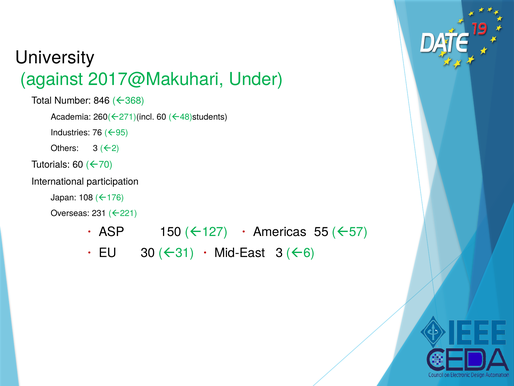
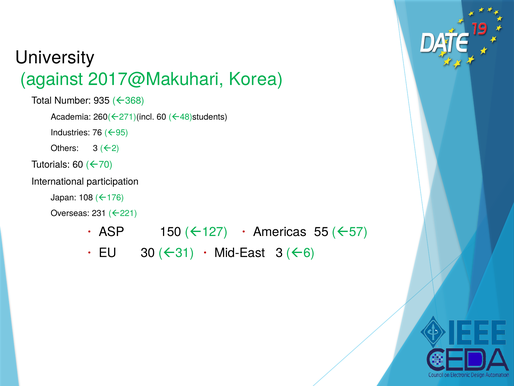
Under: Under -> Korea (256, 79)
846: 846 -> 935 (102, 101)
